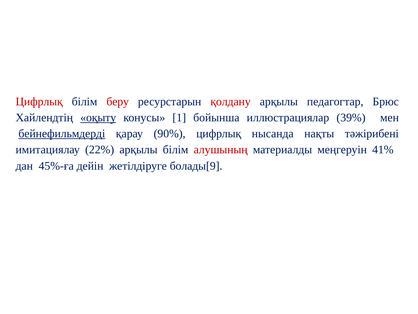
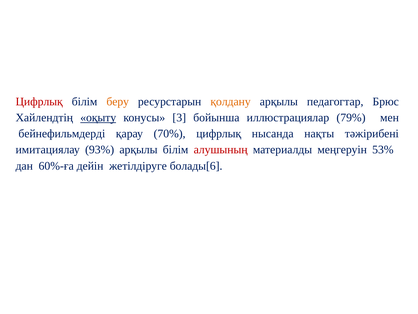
беру colour: red -> orange (118, 101)
қолдану colour: red -> orange (231, 101)
1: 1 -> 3 (179, 118)
39%: 39% -> 79% (351, 118)
бейнефильмдерді underline: present -> none (62, 134)
90%: 90% -> 70% (170, 134)
22%: 22% -> 93% (100, 150)
41%: 41% -> 53% (383, 150)
45%-ға: 45%-ға -> 60%-ға (56, 166)
болады[9: болады[9 -> болады[6 (196, 166)
